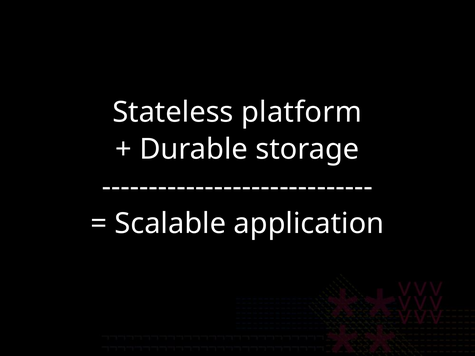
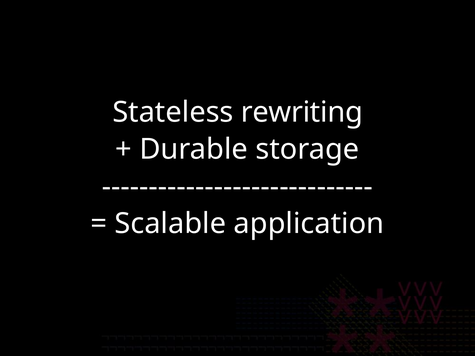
platform: platform -> rewriting (302, 112)
